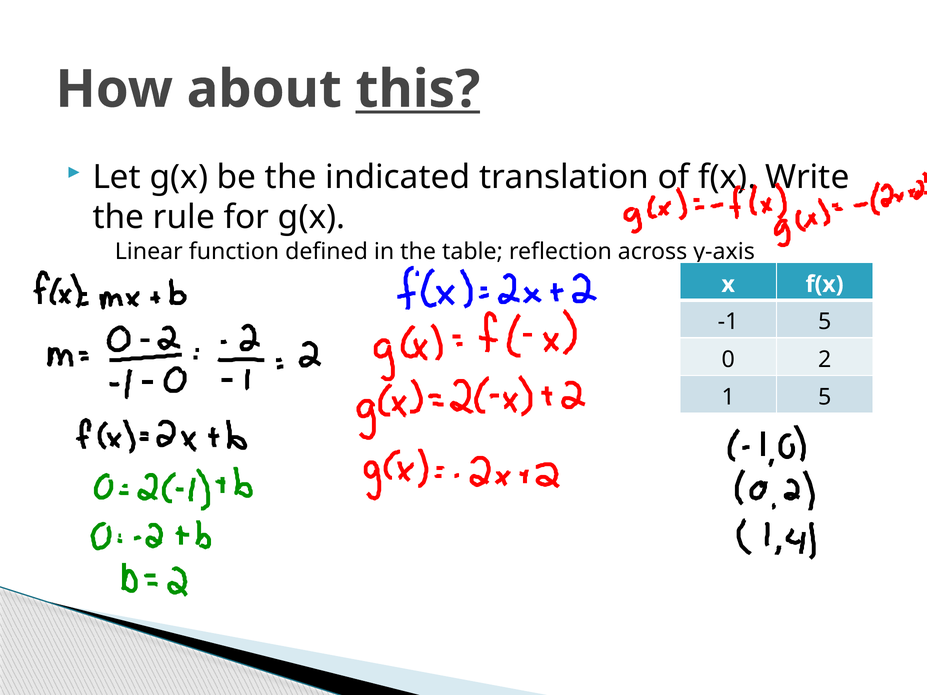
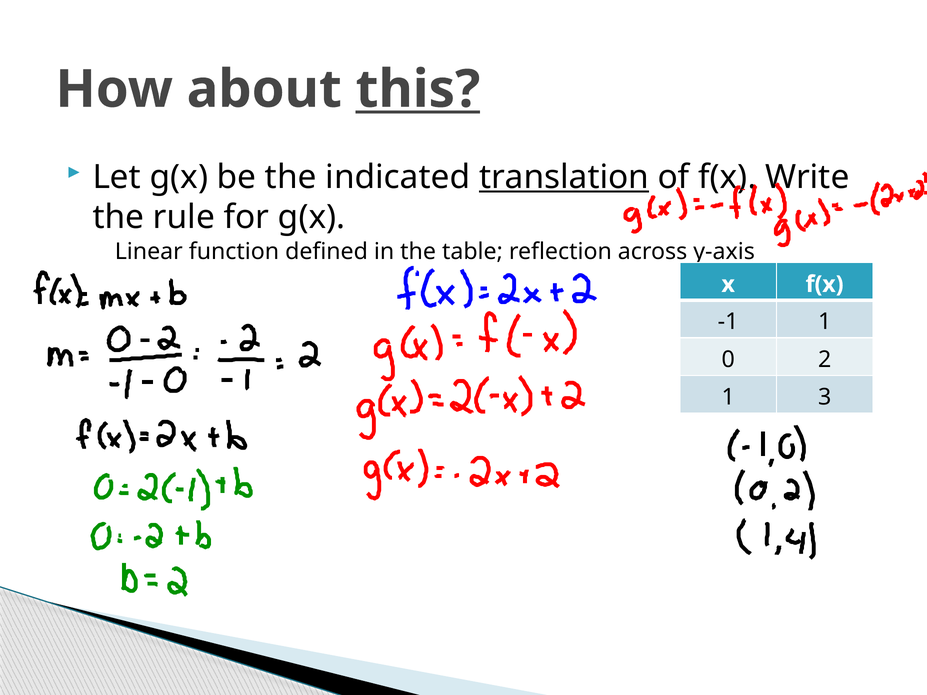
translation underline: none -> present (564, 177)
-1 5: 5 -> 1 (825, 322)
1 5: 5 -> 3 (825, 397)
